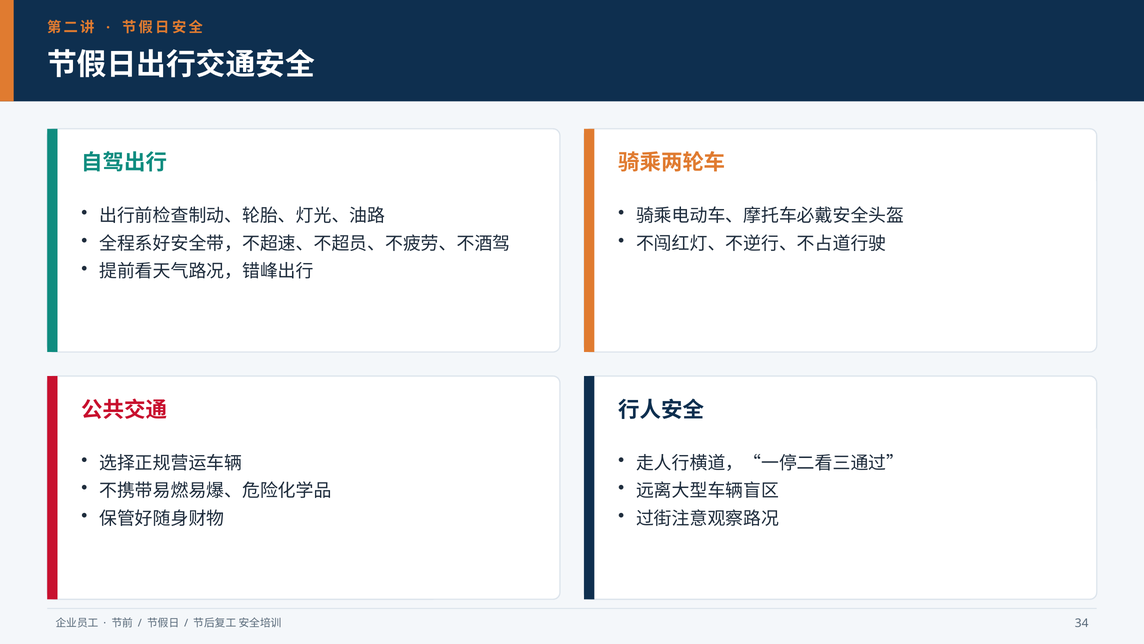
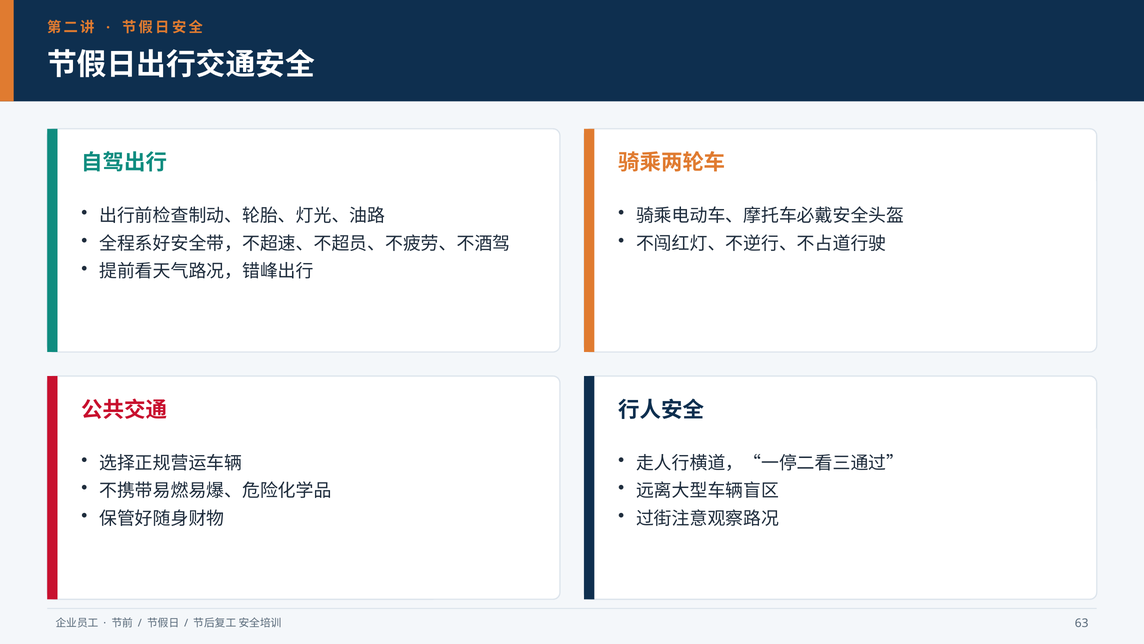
34: 34 -> 63 (1082, 623)
